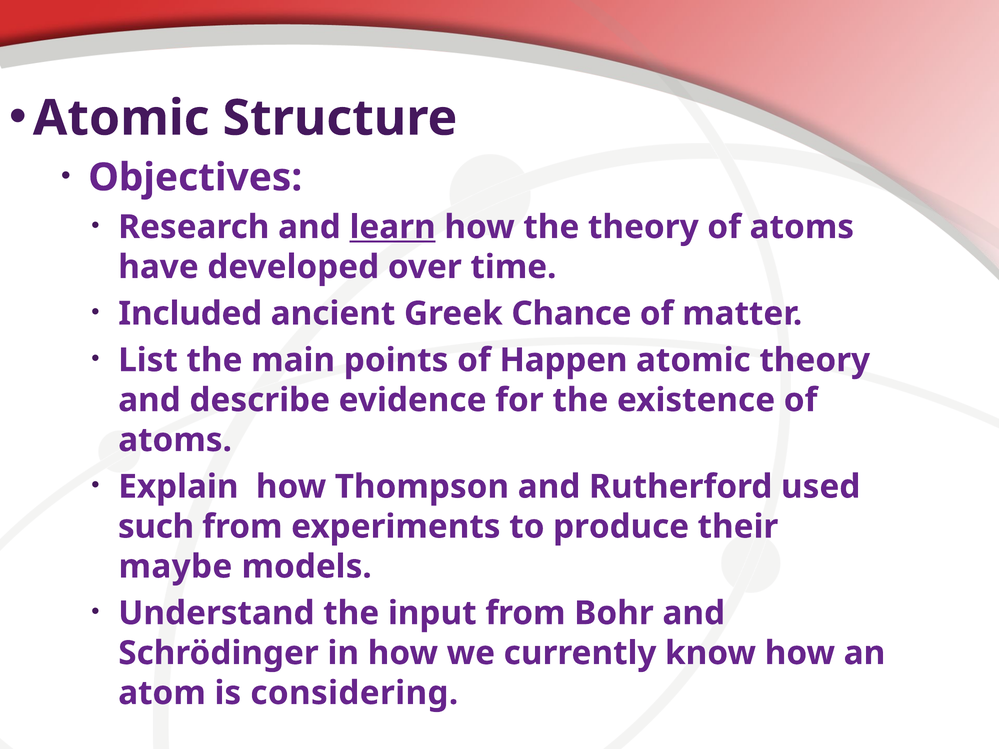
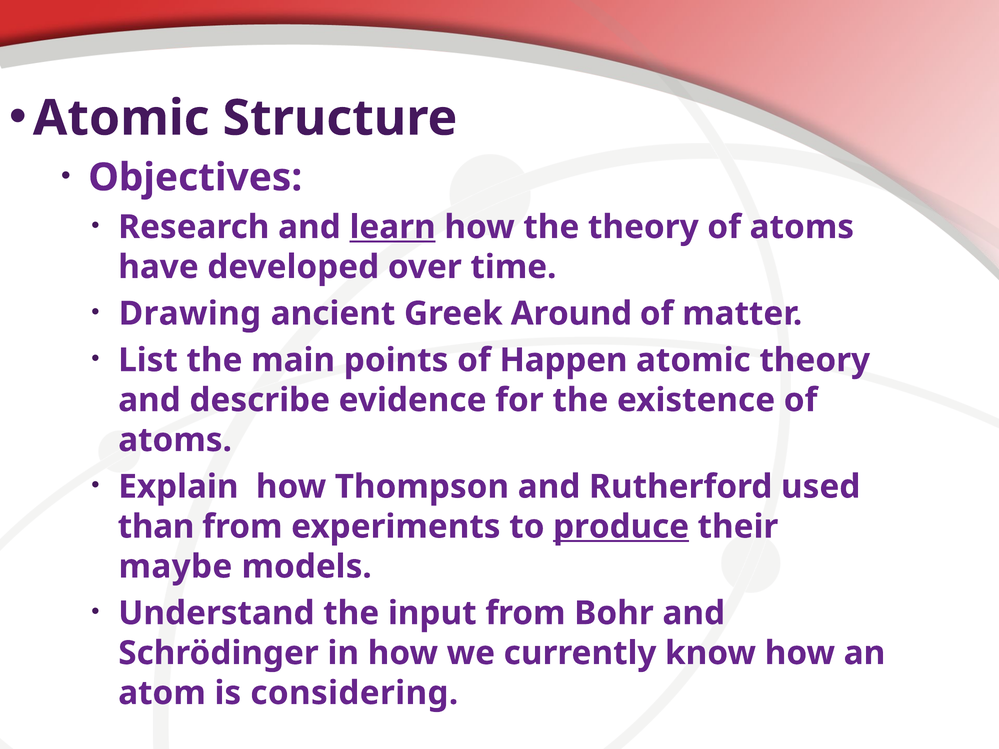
Included: Included -> Drawing (190, 314)
Chance: Chance -> Around (571, 314)
such: such -> than (156, 527)
produce underline: none -> present (621, 527)
